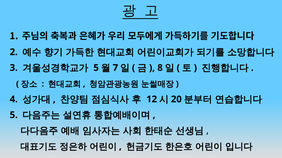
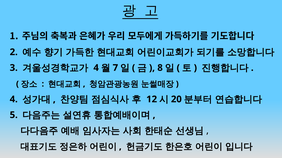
5: 5 -> 4 (96, 68)
